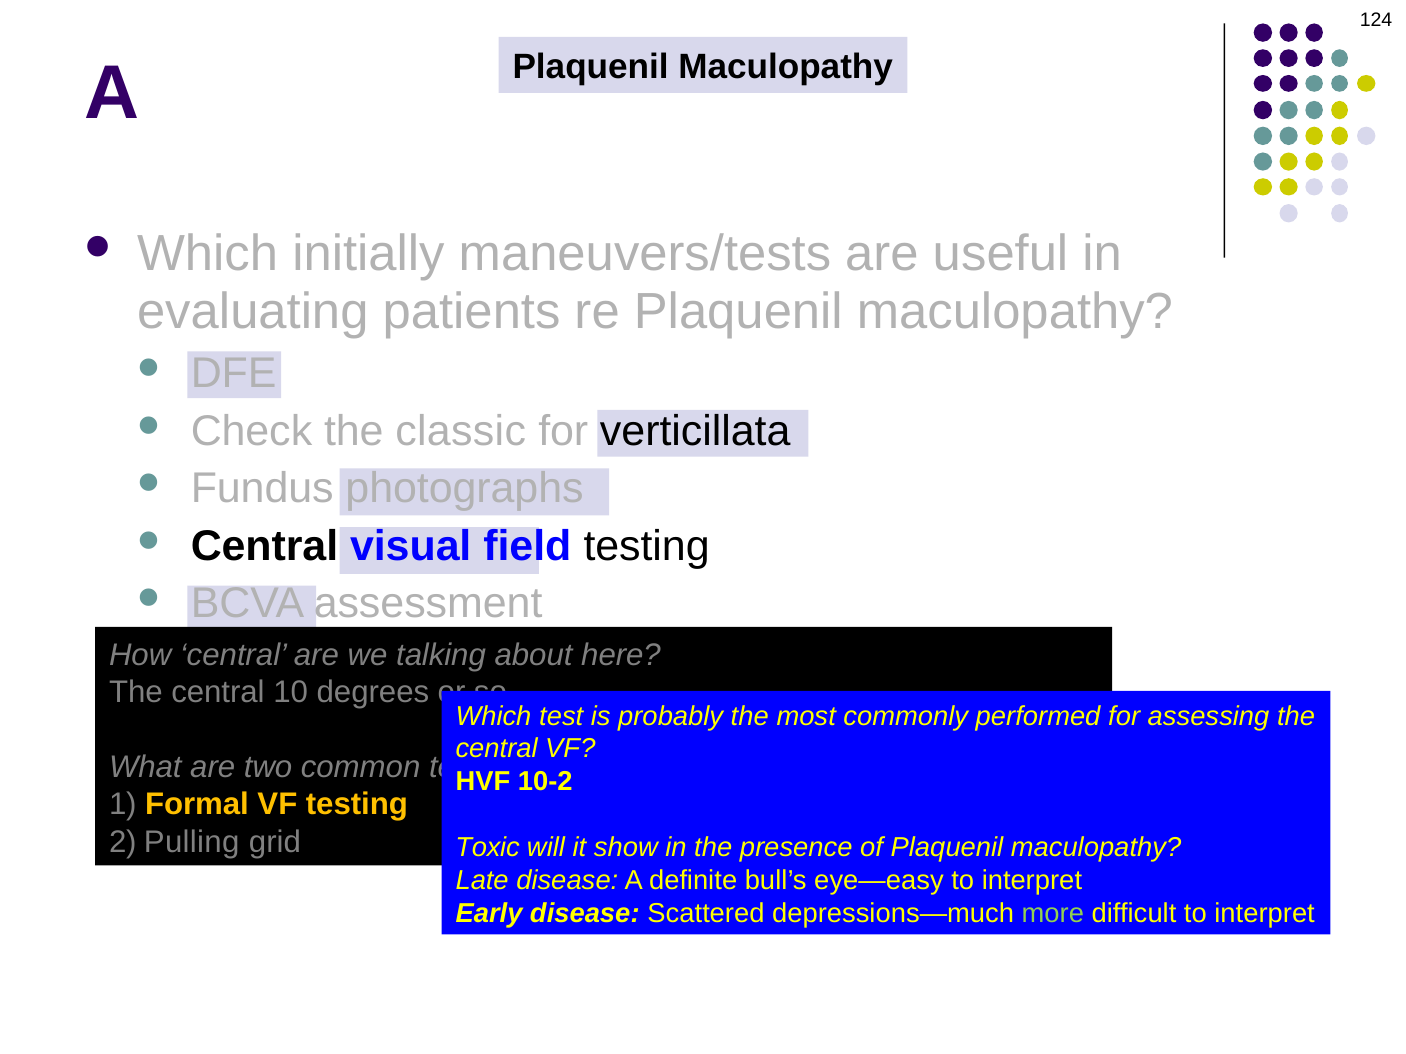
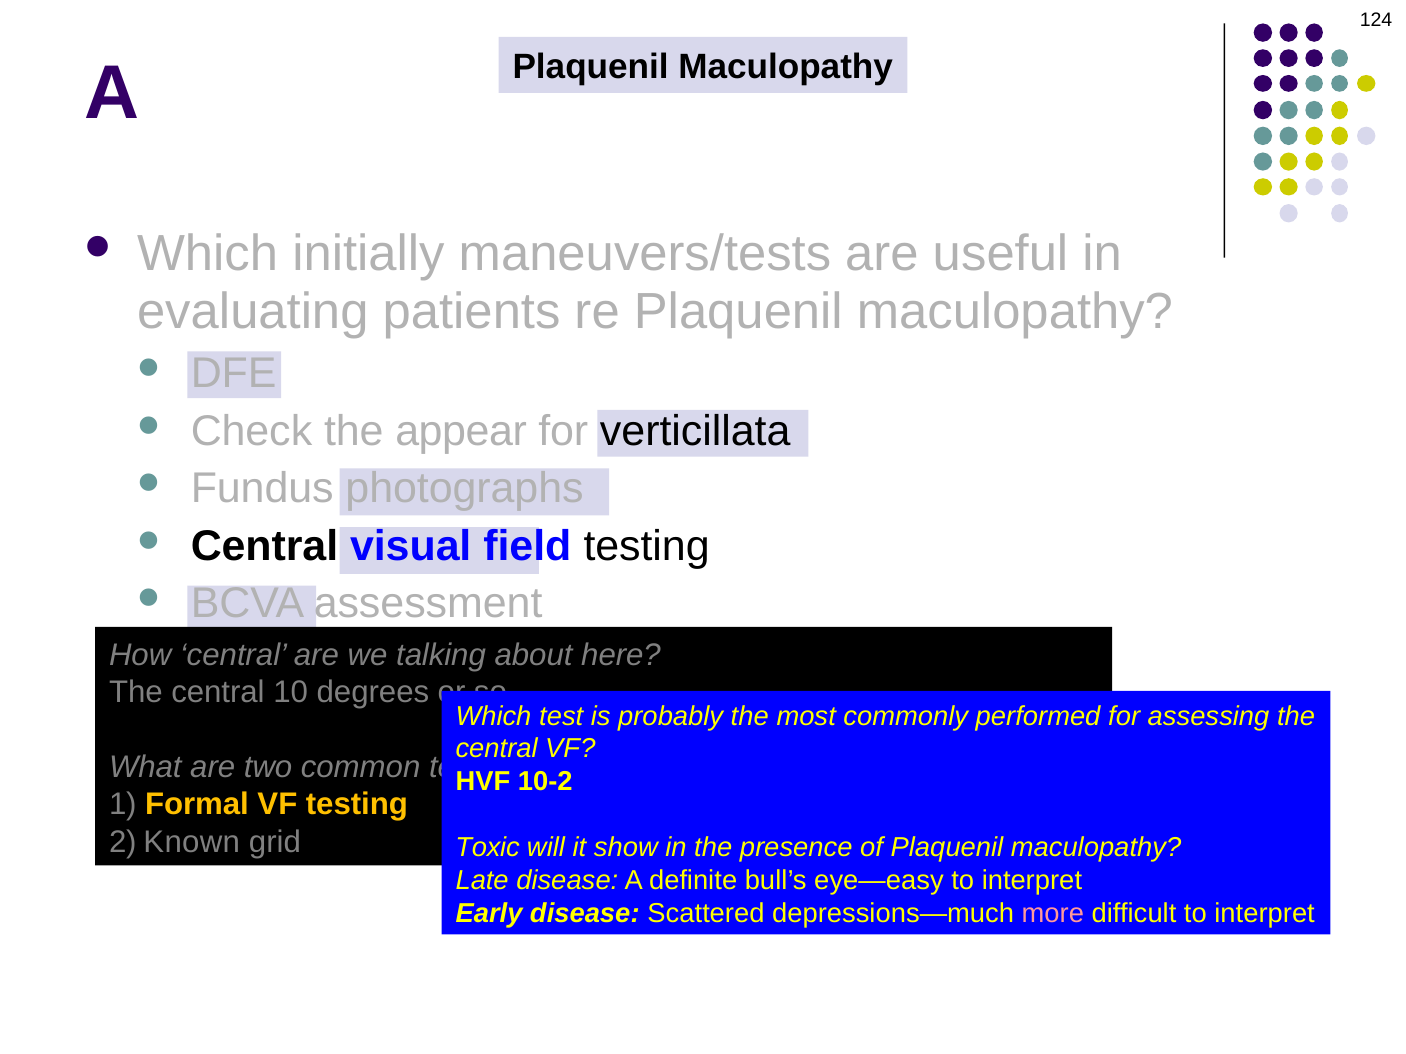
classic: classic -> appear (461, 431)
Pulling: Pulling -> Known (192, 842)
more colour: light green -> pink (1053, 913)
